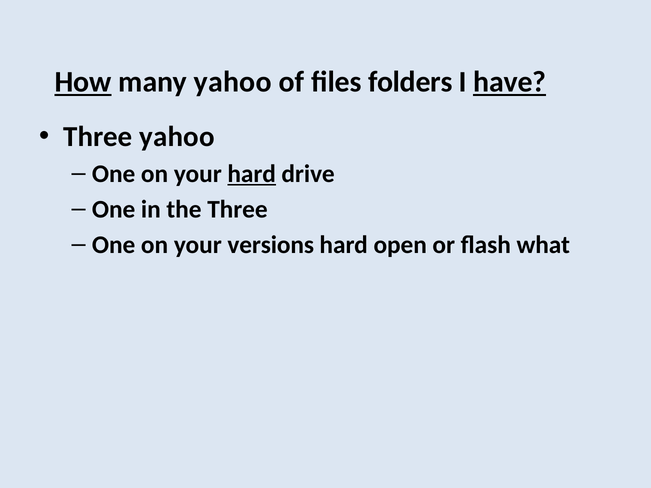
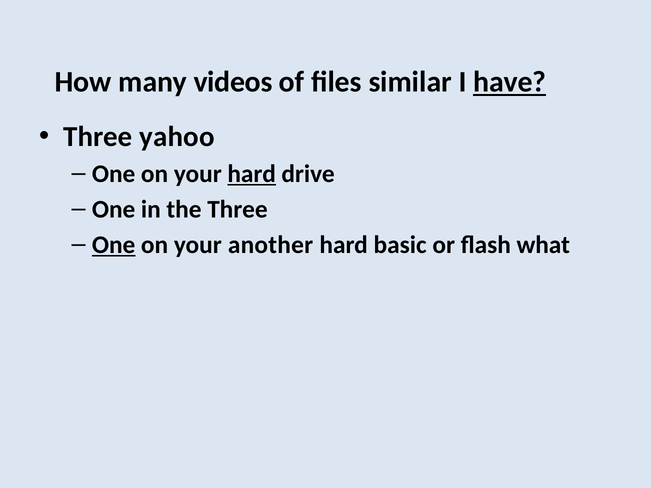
How underline: present -> none (83, 82)
many yahoo: yahoo -> videos (233, 82)
folders: folders -> similar (410, 82)
One underline: none -> present (114, 245)
versions: versions -> another (271, 245)
open: open -> basic (400, 245)
